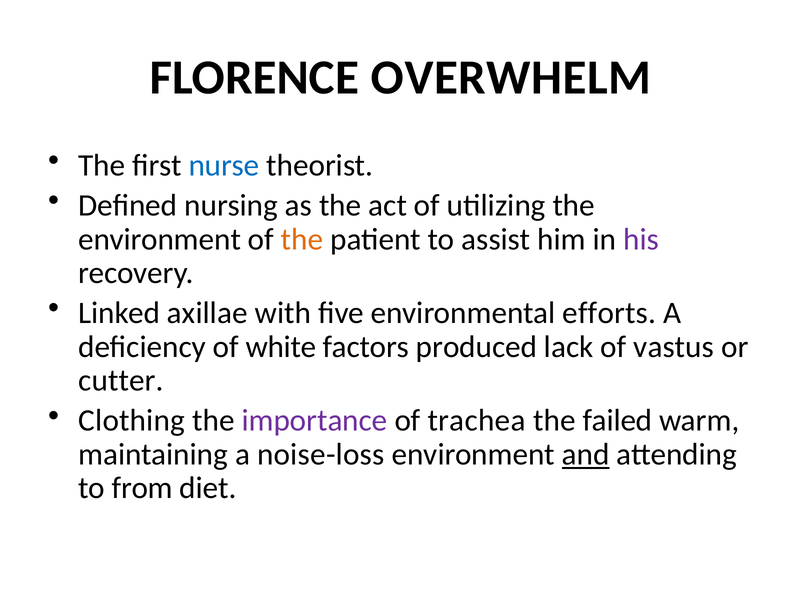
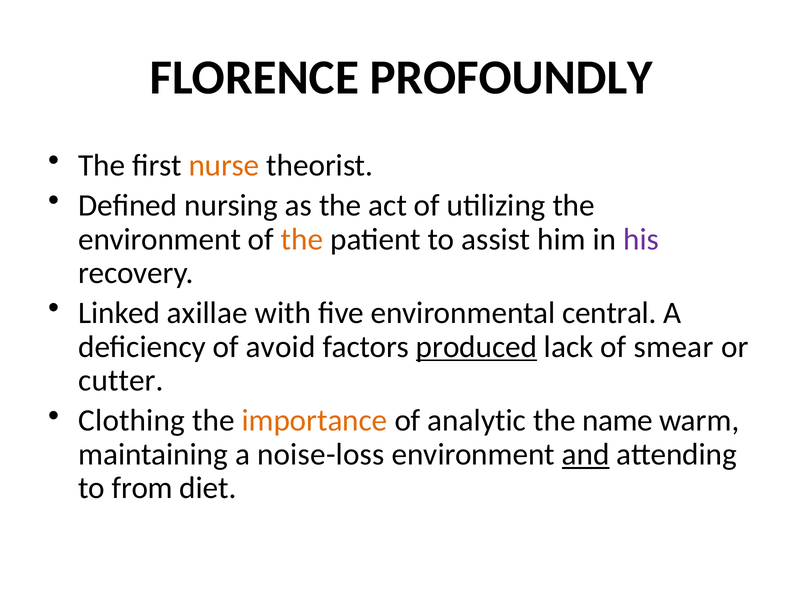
OVERWHELM: OVERWHELM -> PROFOUNDLY (511, 78)
nurse colour: blue -> orange (224, 165)
efforts: efforts -> central (609, 313)
white: white -> avoid (281, 347)
produced underline: none -> present (476, 347)
vastus: vastus -> smear (674, 347)
importance colour: purple -> orange (315, 421)
trachea: trachea -> analytic (477, 421)
failed: failed -> name (617, 421)
